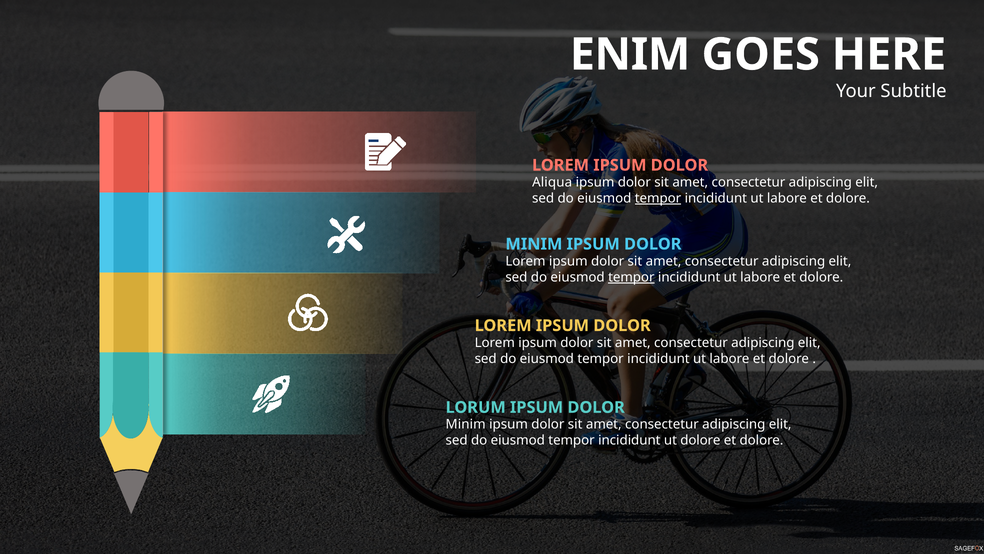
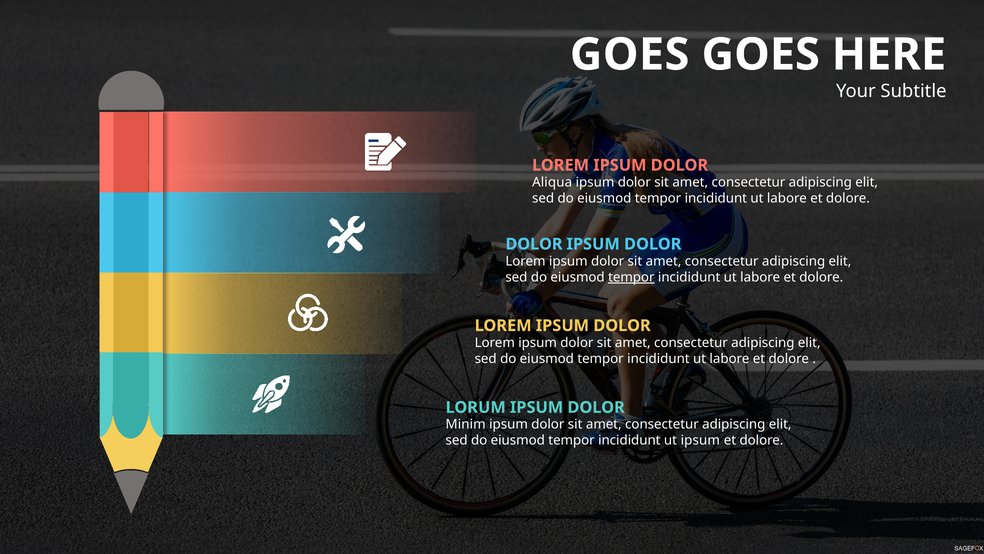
ENIM: ENIM -> GOES (630, 55)
tempor underline: present -> none (658, 198)
MINIM: MINIM -> DOLOR (534, 244)
ut dolore: dolore -> ipsum (700, 440)
